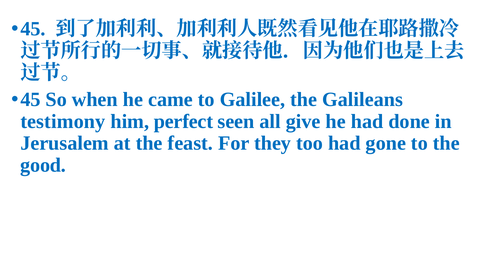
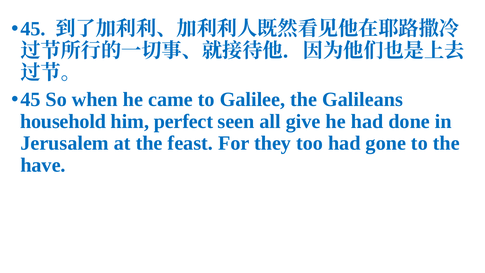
testimony: testimony -> household (63, 121)
good: good -> have (43, 165)
